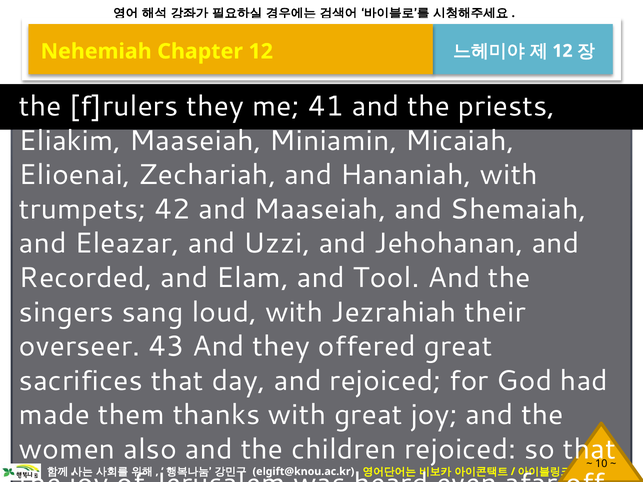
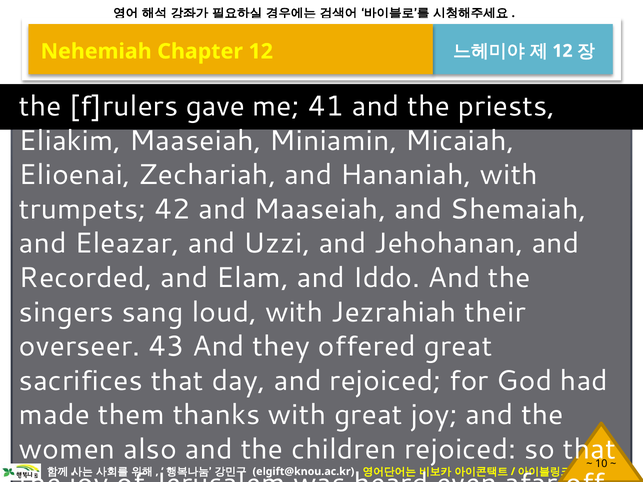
f]rulers they: they -> gave (215, 106)
Tool: Tool -> Iddo (386, 278)
